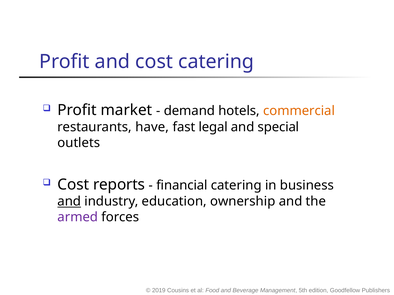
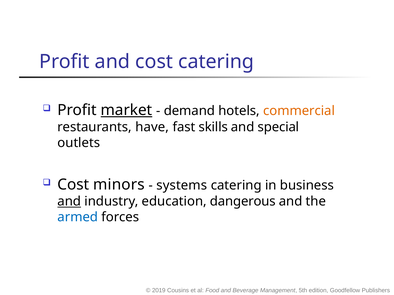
market underline: none -> present (126, 110)
legal: legal -> skills (213, 127)
reports: reports -> minors (119, 185)
financial: financial -> systems (182, 186)
ownership: ownership -> dangerous (243, 202)
armed colour: purple -> blue (78, 217)
